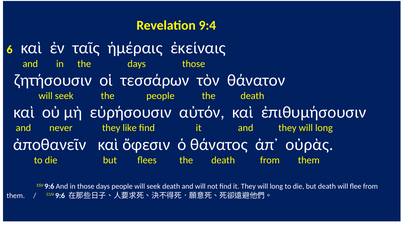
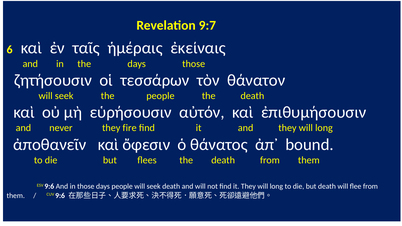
9:4: 9:4 -> 9:7 (207, 26)
like: like -> fire (130, 128)
οὐρὰς: οὐρὰς -> bound (310, 145)
